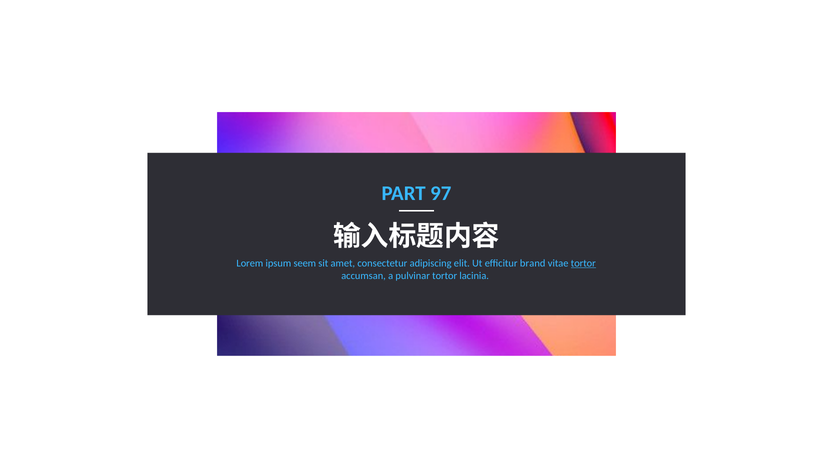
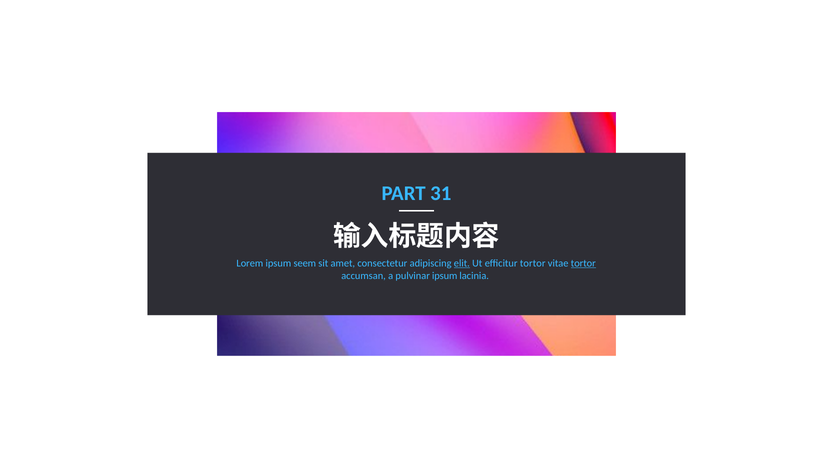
97: 97 -> 31 (441, 194)
elit underline: none -> present (462, 264)
efficitur brand: brand -> tortor (533, 264)
pulvinar tortor: tortor -> ipsum (445, 276)
